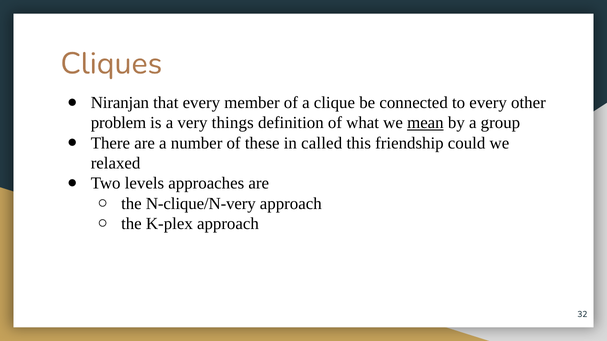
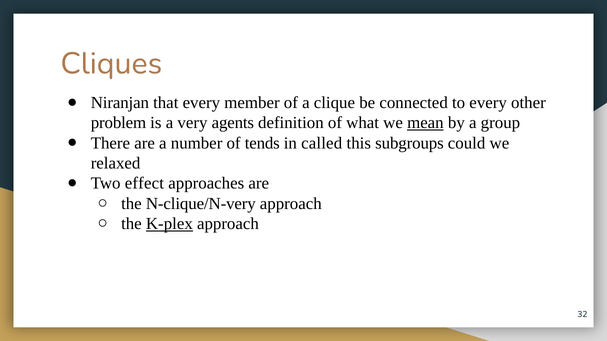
things: things -> agents (233, 123)
these: these -> tends (262, 143)
friendship: friendship -> subgroups (409, 143)
levels: levels -> effect (144, 184)
K-plex underline: none -> present (169, 224)
